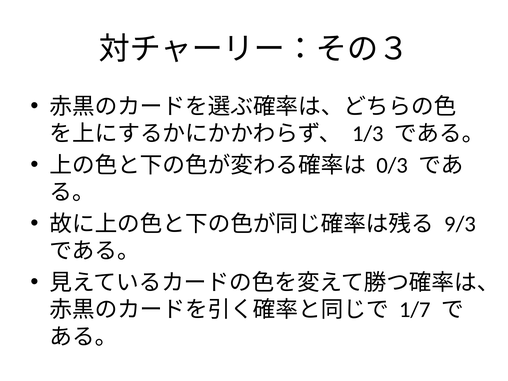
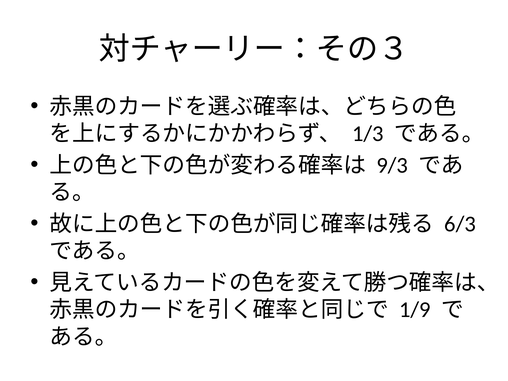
0/3: 0/3 -> 9/3 (392, 165)
9/3: 9/3 -> 6/3 (460, 224)
1/7: 1/7 -> 1/9 (415, 310)
